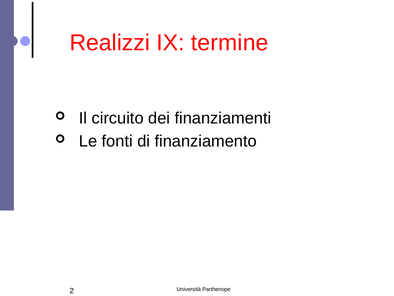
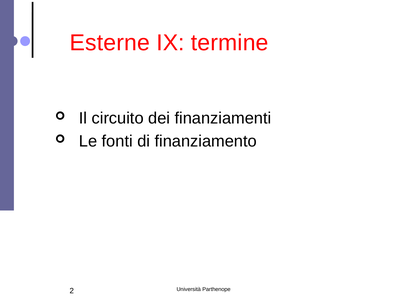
Realizzi: Realizzi -> Esterne (110, 43)
